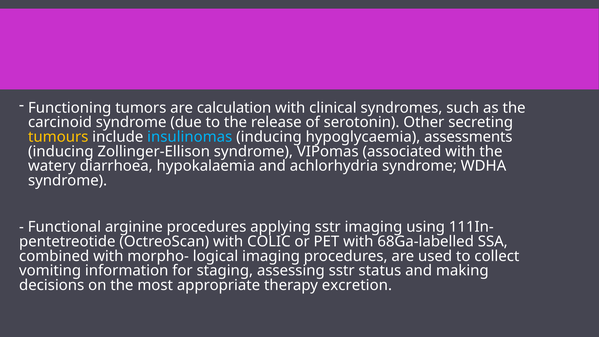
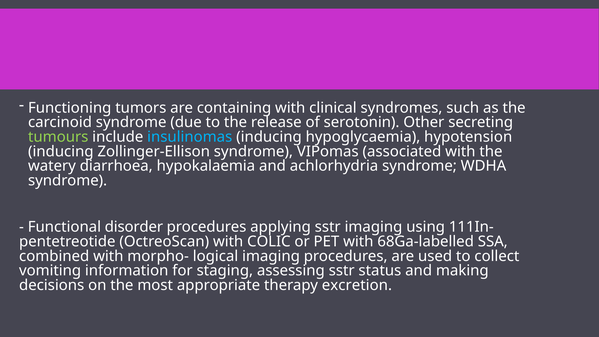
calculation: calculation -> containing (234, 108)
tumours colour: yellow -> light green (58, 137)
assessments: assessments -> hypotension (468, 137)
arginine: arginine -> disorder (134, 227)
